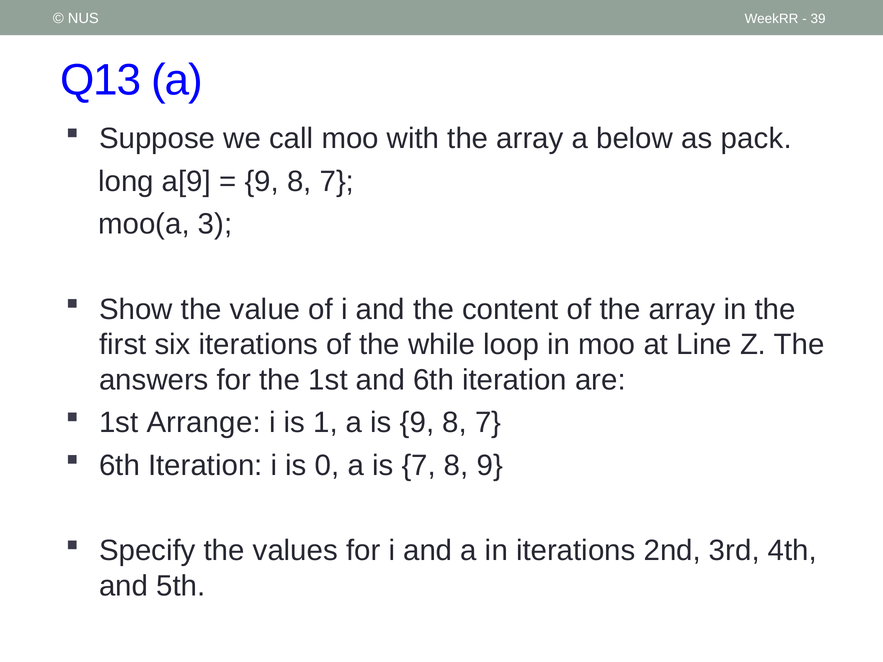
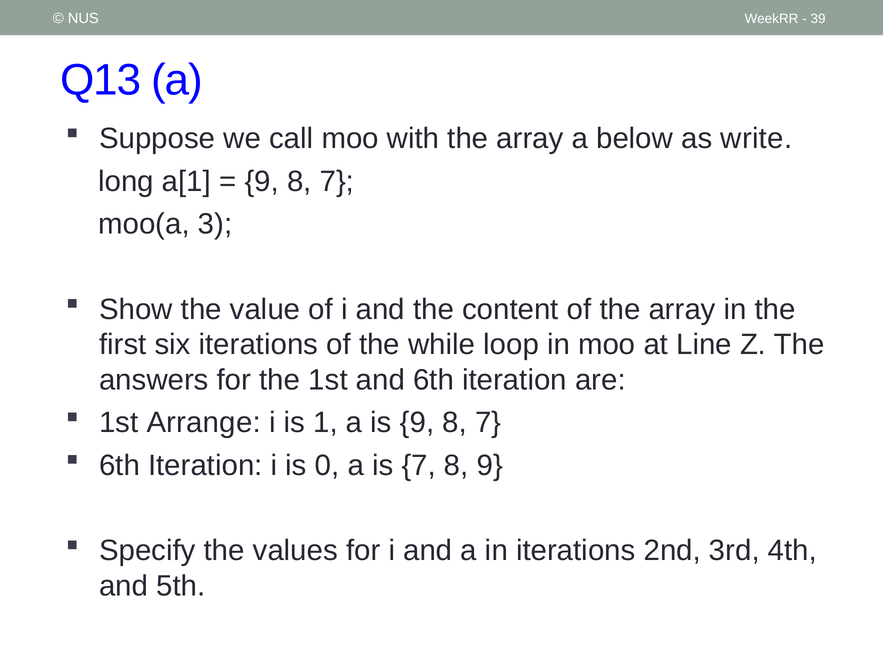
pack: pack -> write (756, 139)
a[9: a[9 -> a[1 (186, 181)
